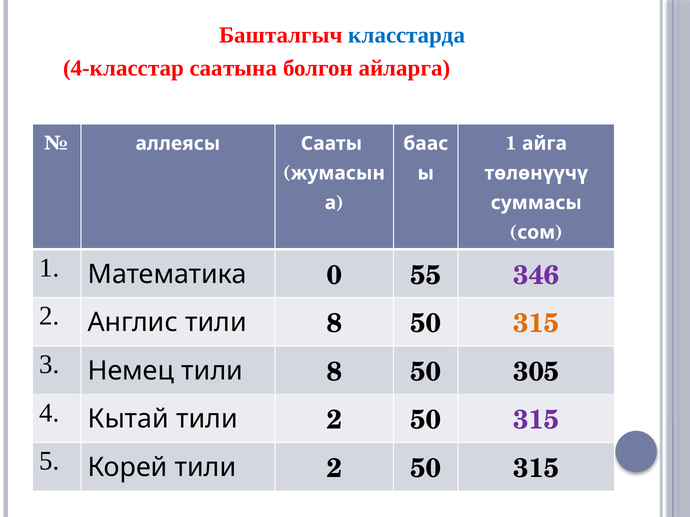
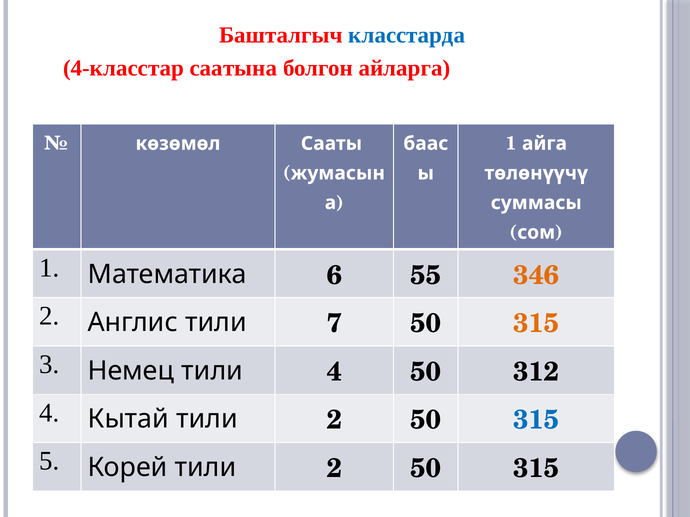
аллеясы: аллеясы -> көзөмөл (178, 144)
0: 0 -> 6 (334, 276)
346 colour: purple -> orange (536, 276)
Англис тили 8: 8 -> 7 (334, 324)
Немец тили 8: 8 -> 4 (334, 372)
305: 305 -> 312 (536, 372)
315 colour: purple -> blue (536, 421)
